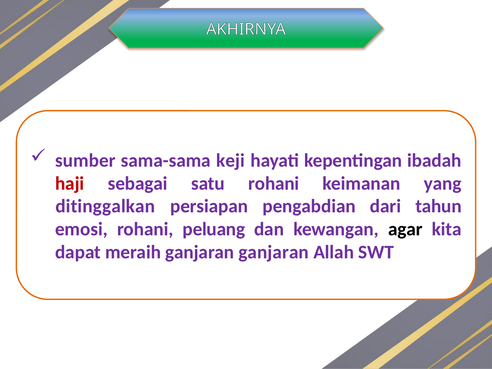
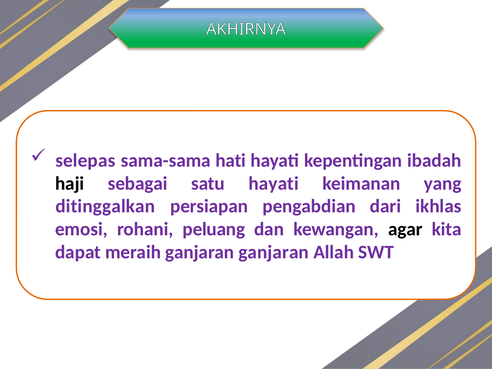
sumber: sumber -> selepas (85, 160)
keji: keji -> hati (231, 160)
haji colour: red -> black (70, 183)
satu rohani: rohani -> hayati (274, 183)
tahun: tahun -> ikhlas (438, 206)
